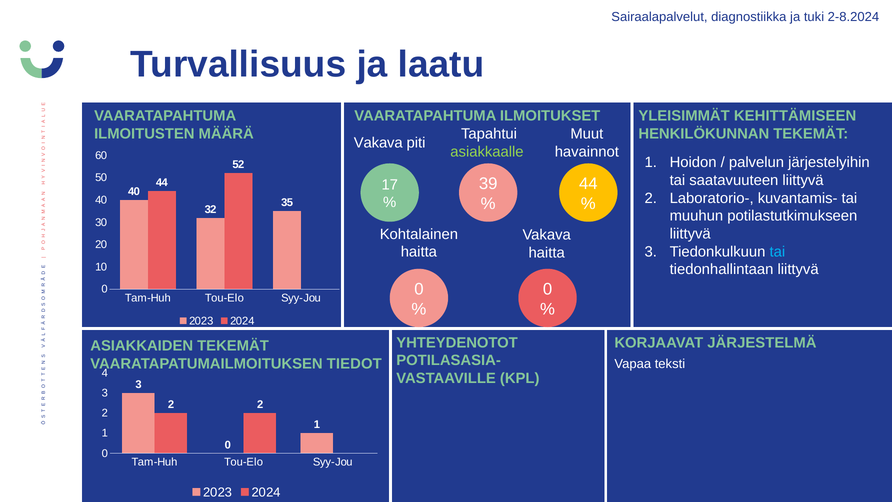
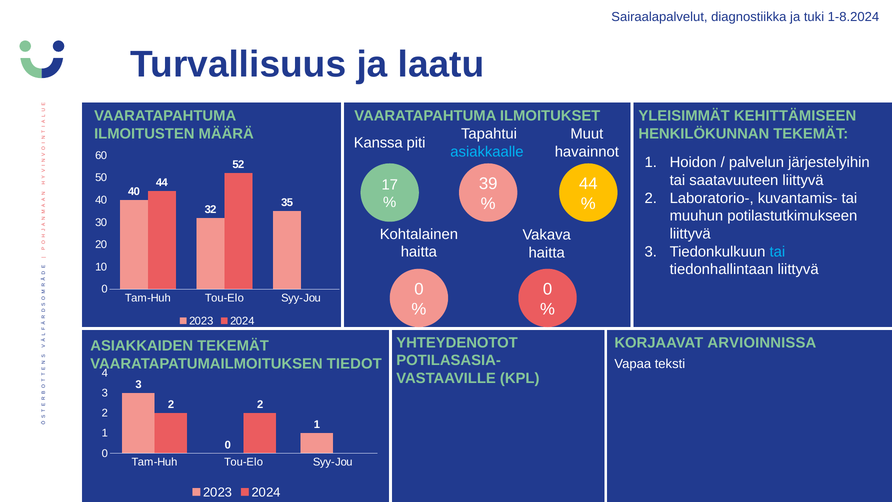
2-8.2024: 2-8.2024 -> 1-8.2024 (853, 17)
Vakava: Vakava -> Kanssa (378, 143)
asiakkaalle colour: light green -> light blue (487, 152)
JÄRJESTELMÄ: JÄRJESTELMÄ -> ARVIOINNISSA (762, 342)
